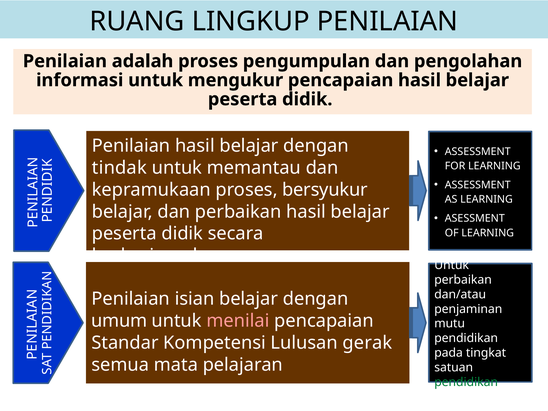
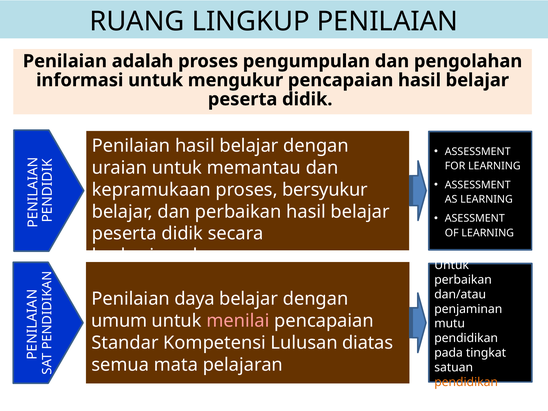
tindak: tindak -> uraian (119, 168)
isian: isian -> daya (195, 299)
gerak: gerak -> diatas (368, 343)
pendidikan colour: green -> orange (466, 382)
